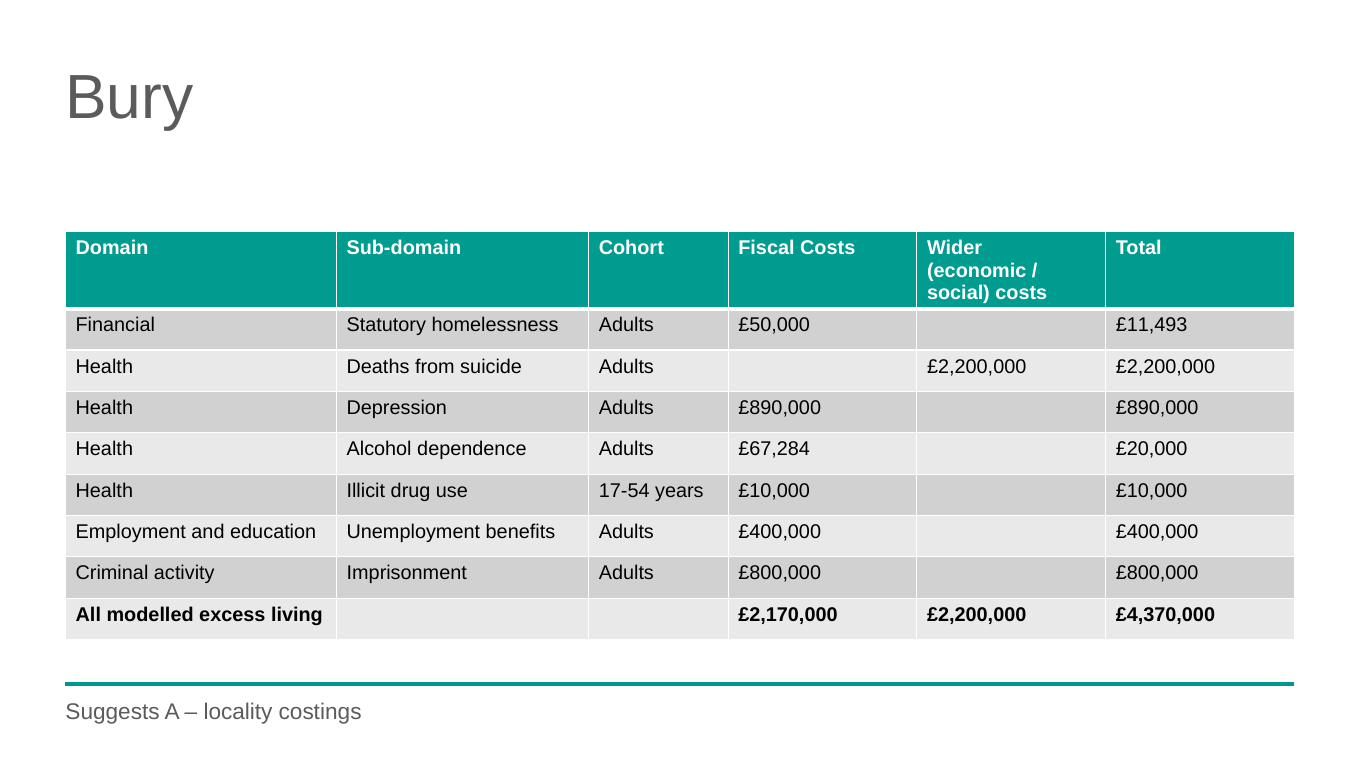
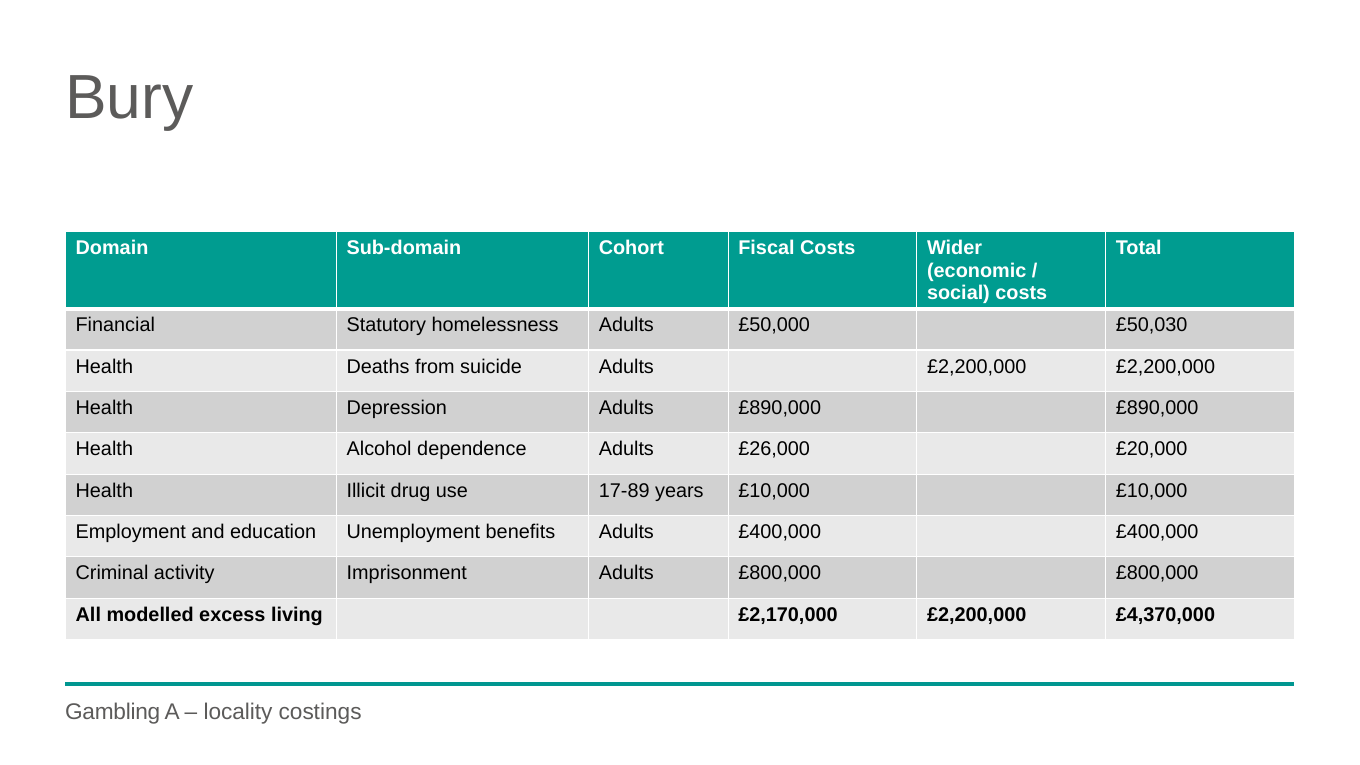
£11,493: £11,493 -> £50,030 (1152, 325)
£67,284: £67,284 -> £26,000 (774, 449)
17-54: 17-54 -> 17-89 (624, 491)
Suggests: Suggests -> Gambling (113, 712)
